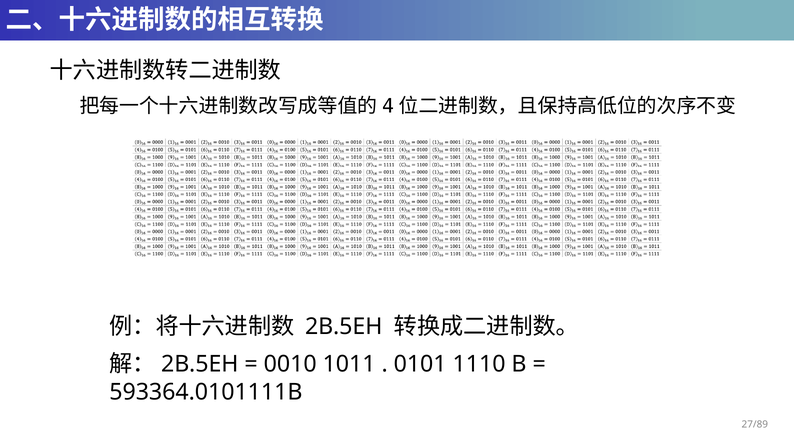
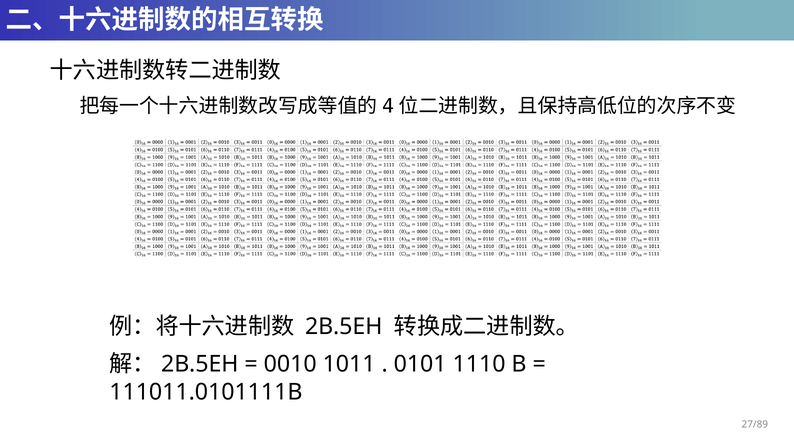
593364.0101111B: 593364.0101111B -> 111011.0101111B (206, 392)
